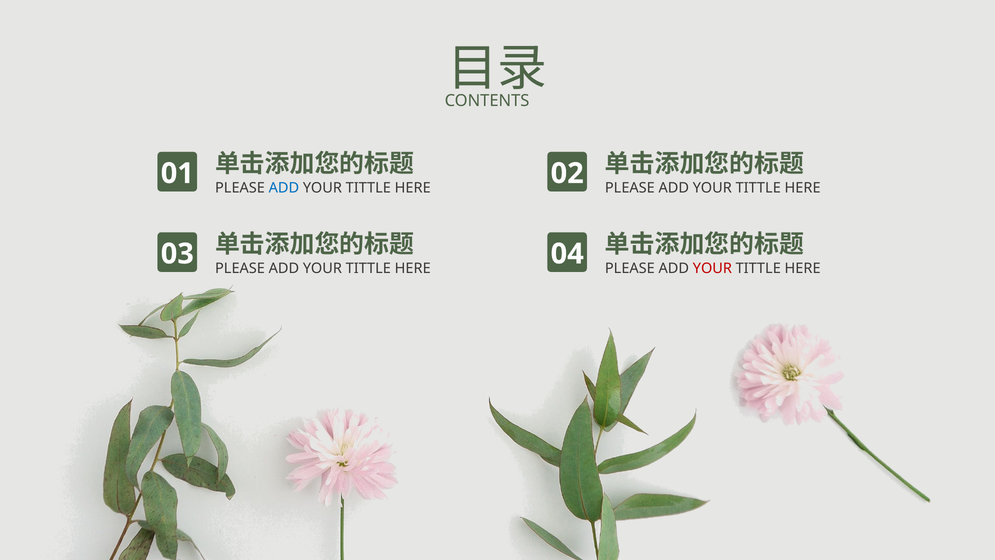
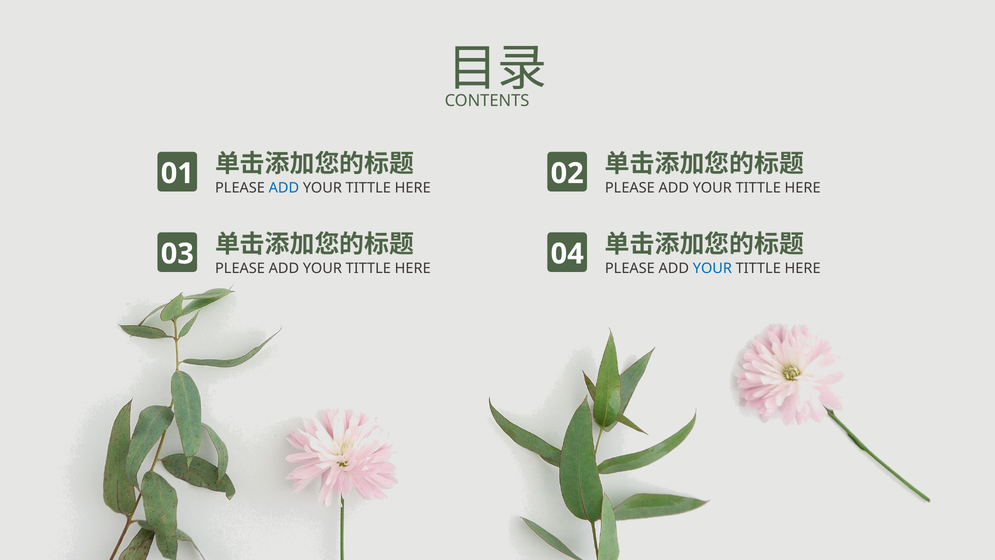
YOUR colour: red -> blue (712, 268)
